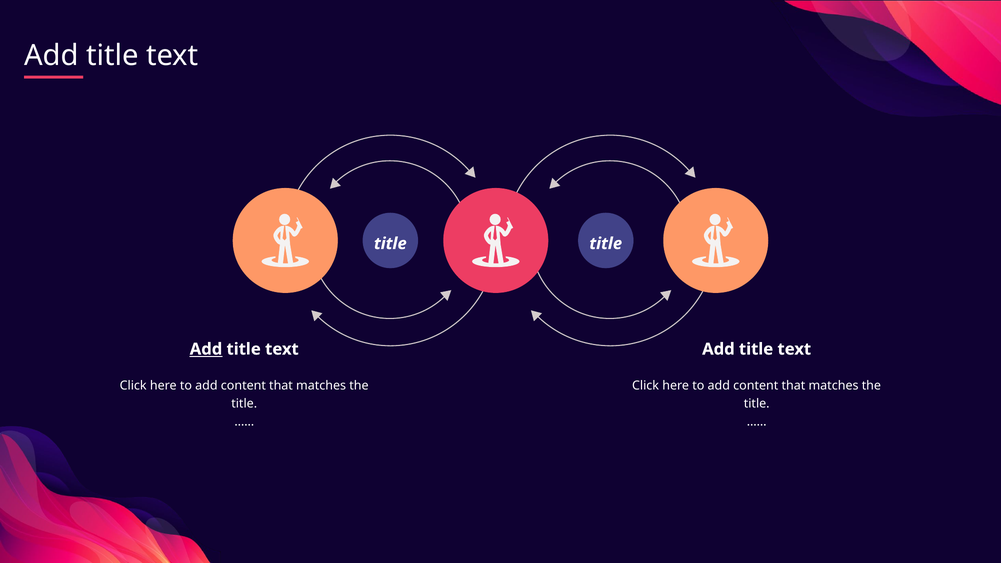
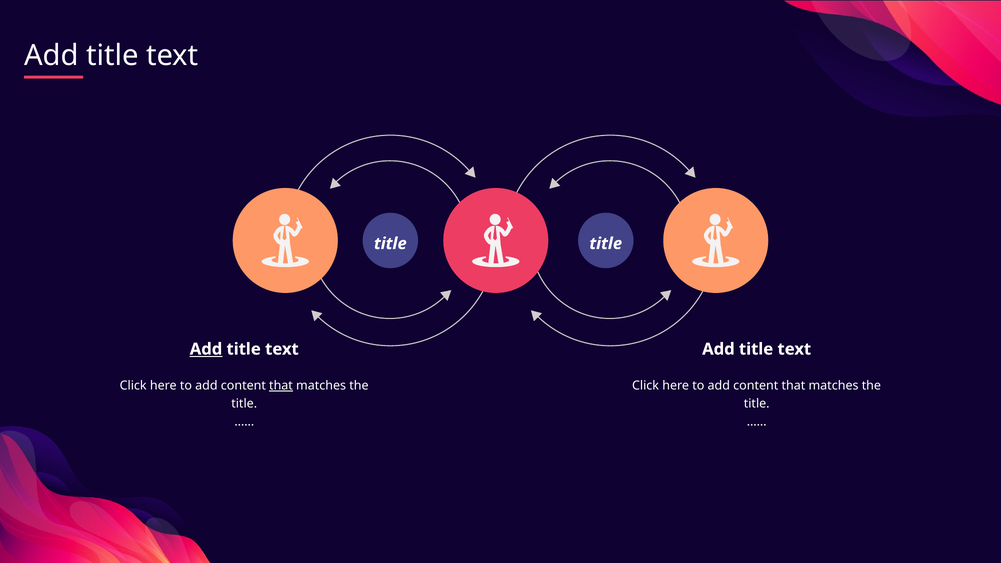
that underline: none -> present (281, 386)
